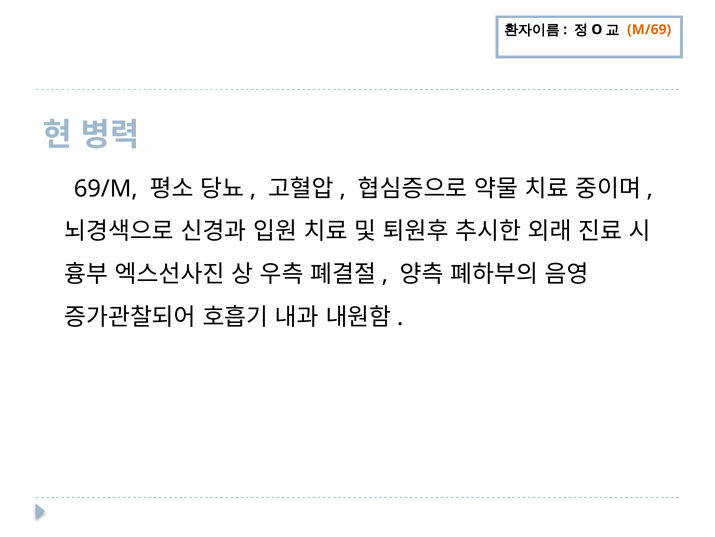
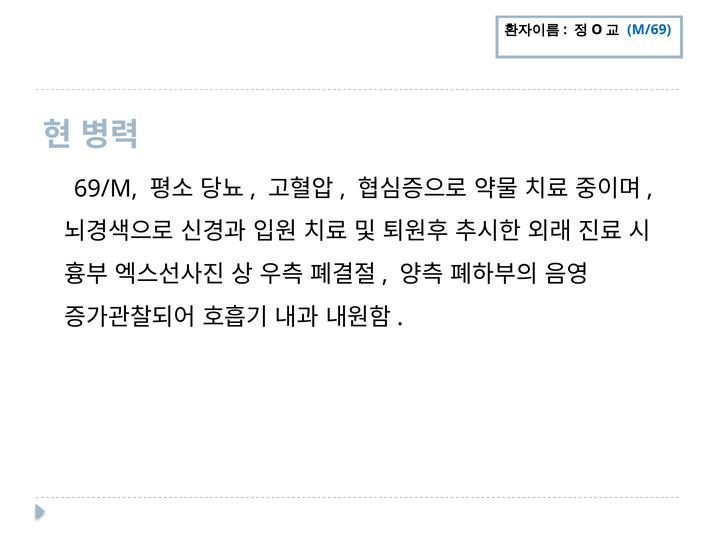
M/69 colour: orange -> blue (649, 30)
